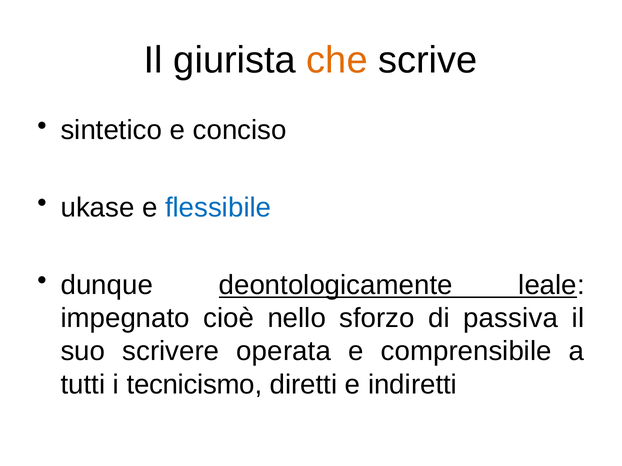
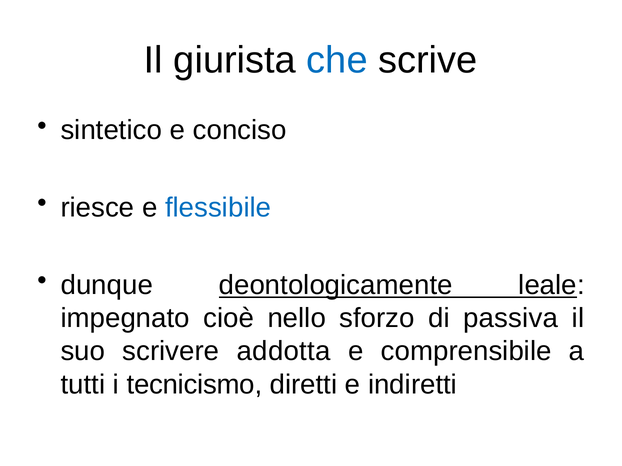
che colour: orange -> blue (337, 60)
ukase: ukase -> riesce (98, 208)
operata: operata -> addotta (284, 352)
